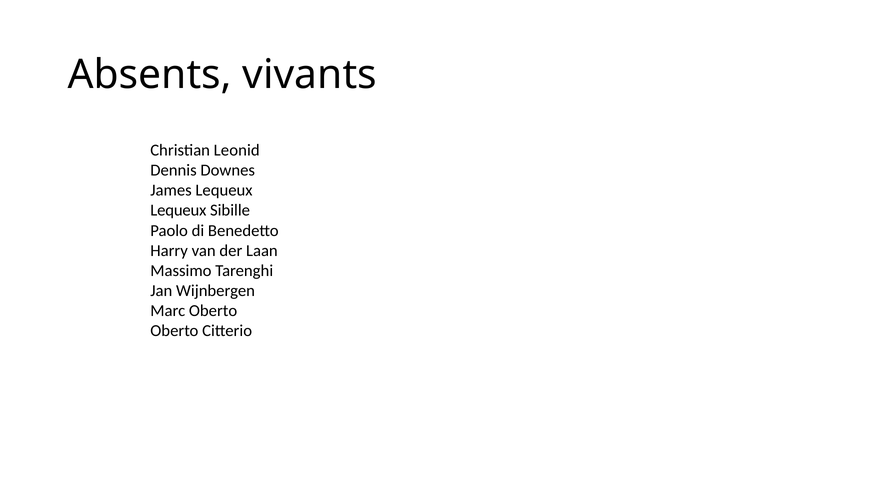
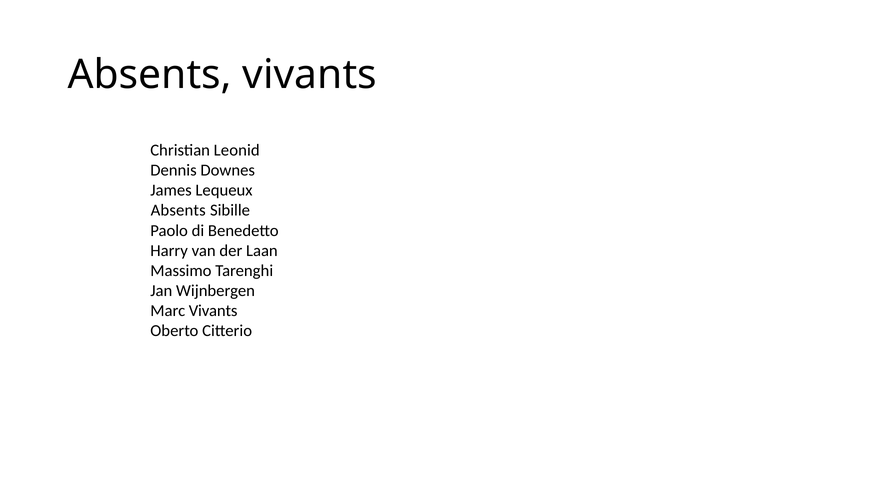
Lequeux: Lequeux -> Absents (178, 210)
Marc Oberto: Oberto -> Vivants (213, 310)
